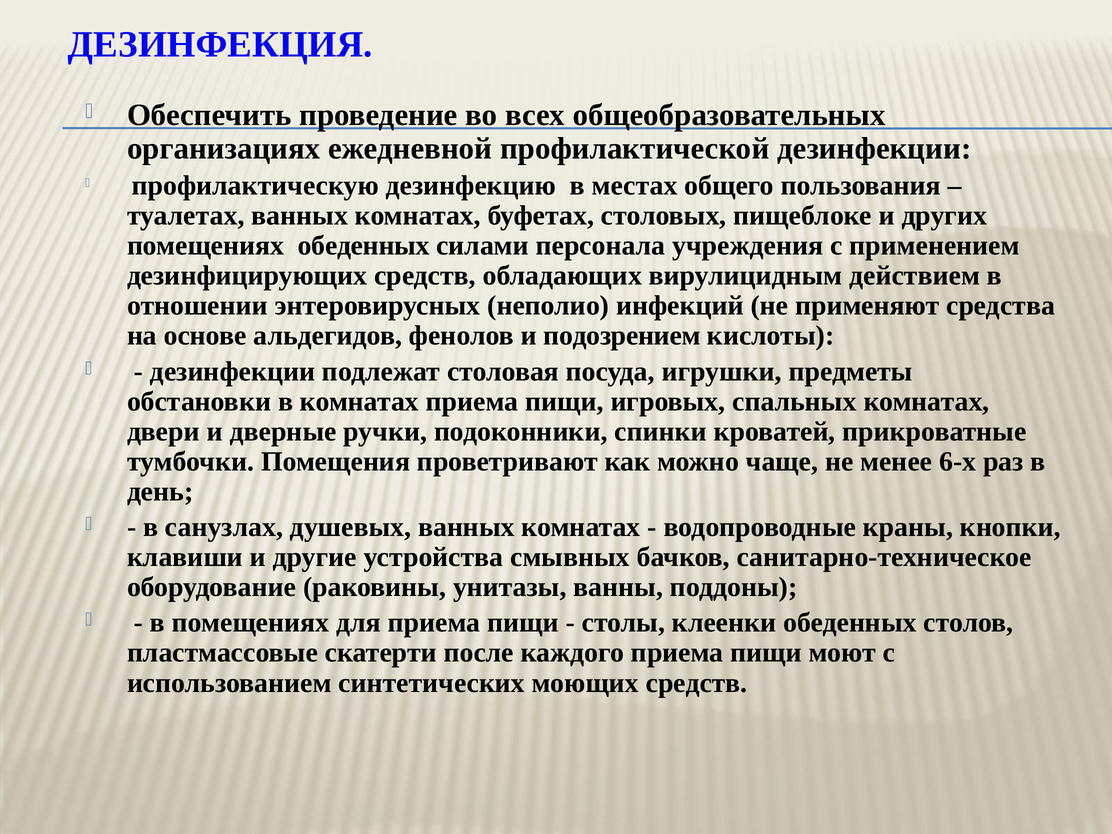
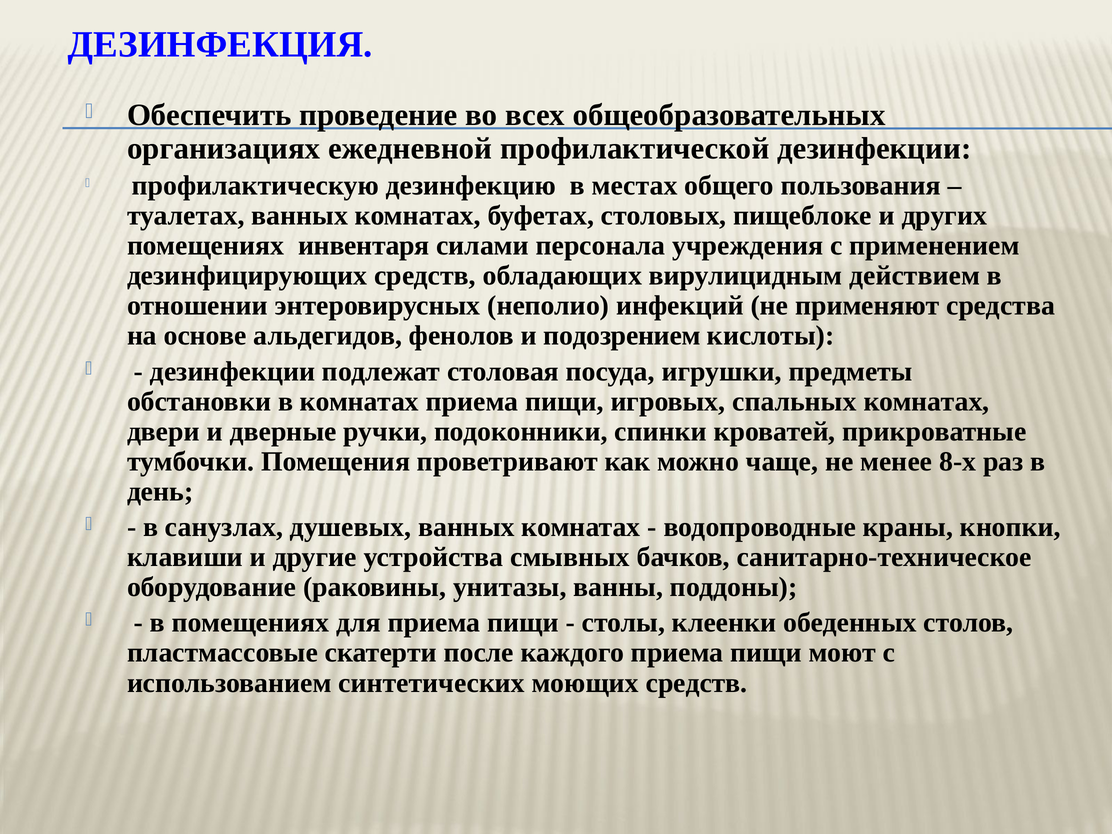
помещениях обеденных: обеденных -> инвентаря (364, 246)
6-х: 6-х -> 8-х (958, 462)
